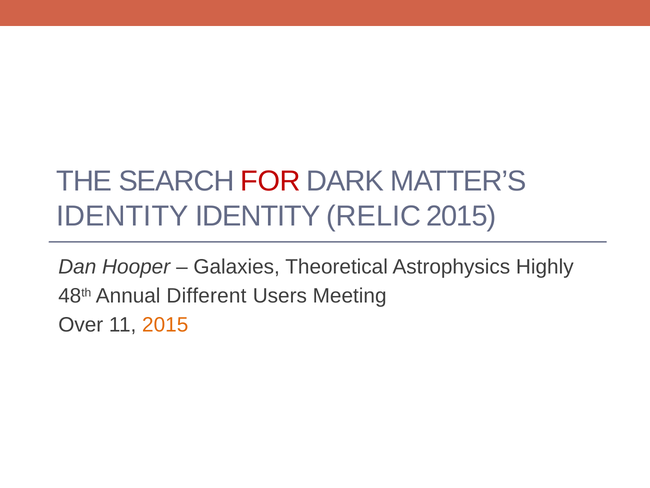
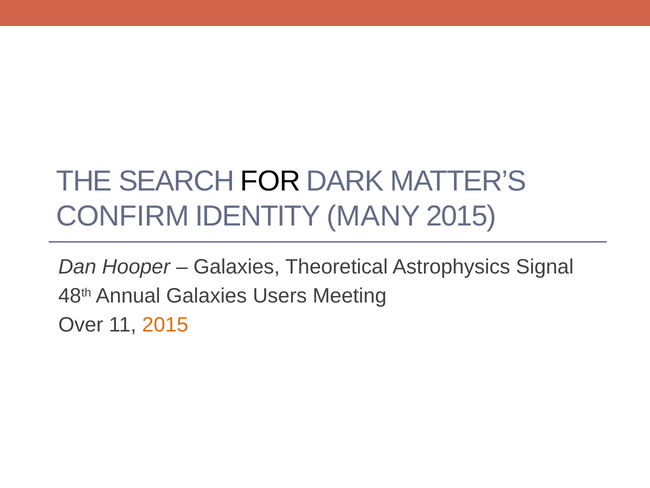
FOR colour: red -> black (271, 181)
IDENTITY: IDENTITY -> CONFIRM (123, 216)
RELIC: RELIC -> MANY (374, 216)
Highly: Highly -> Signal (545, 266)
Annual Different: Different -> Galaxies (207, 296)
